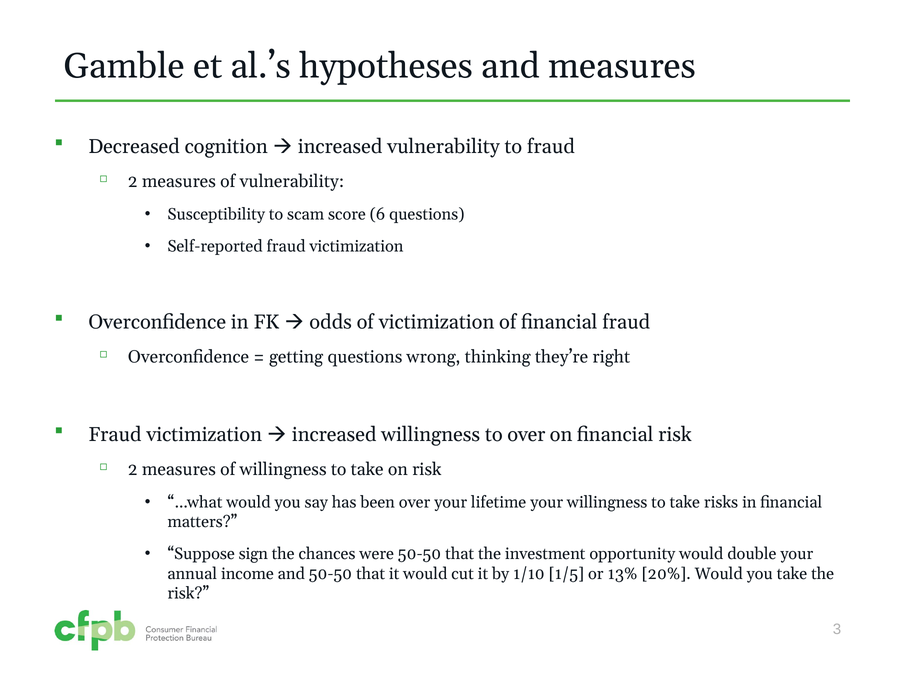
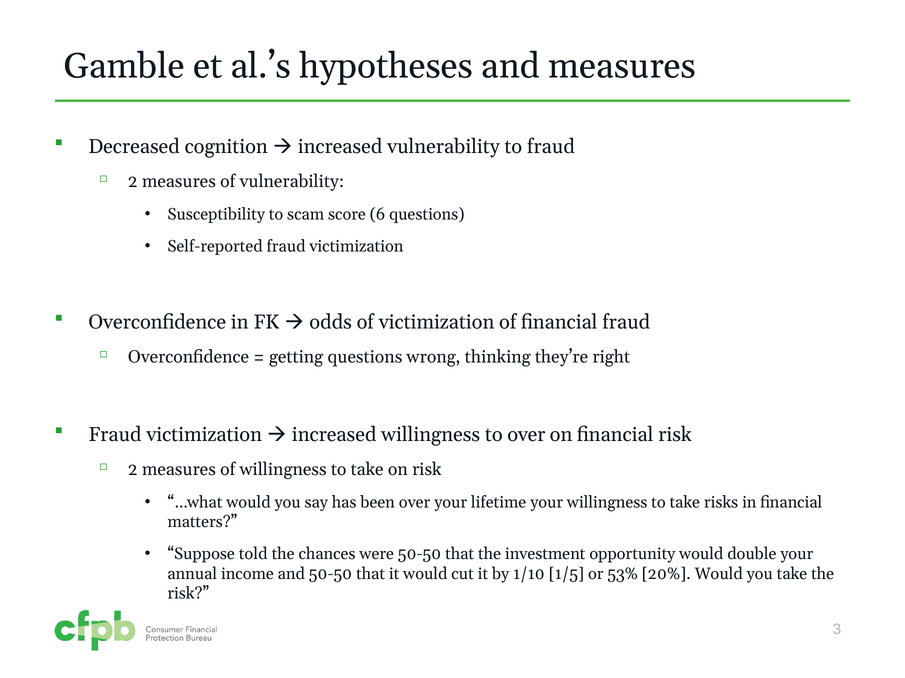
sign: sign -> told (253, 555)
13%: 13% -> 53% (623, 574)
